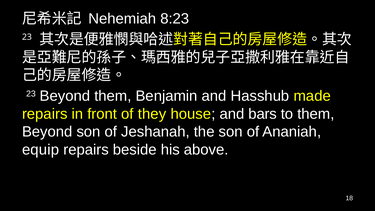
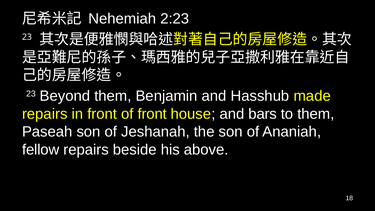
8:23: 8:23 -> 2:23 (175, 19)
of they: they -> front (152, 114)
Beyond: Beyond -> Paseah (47, 132)
equip: equip -> fellow (41, 150)
